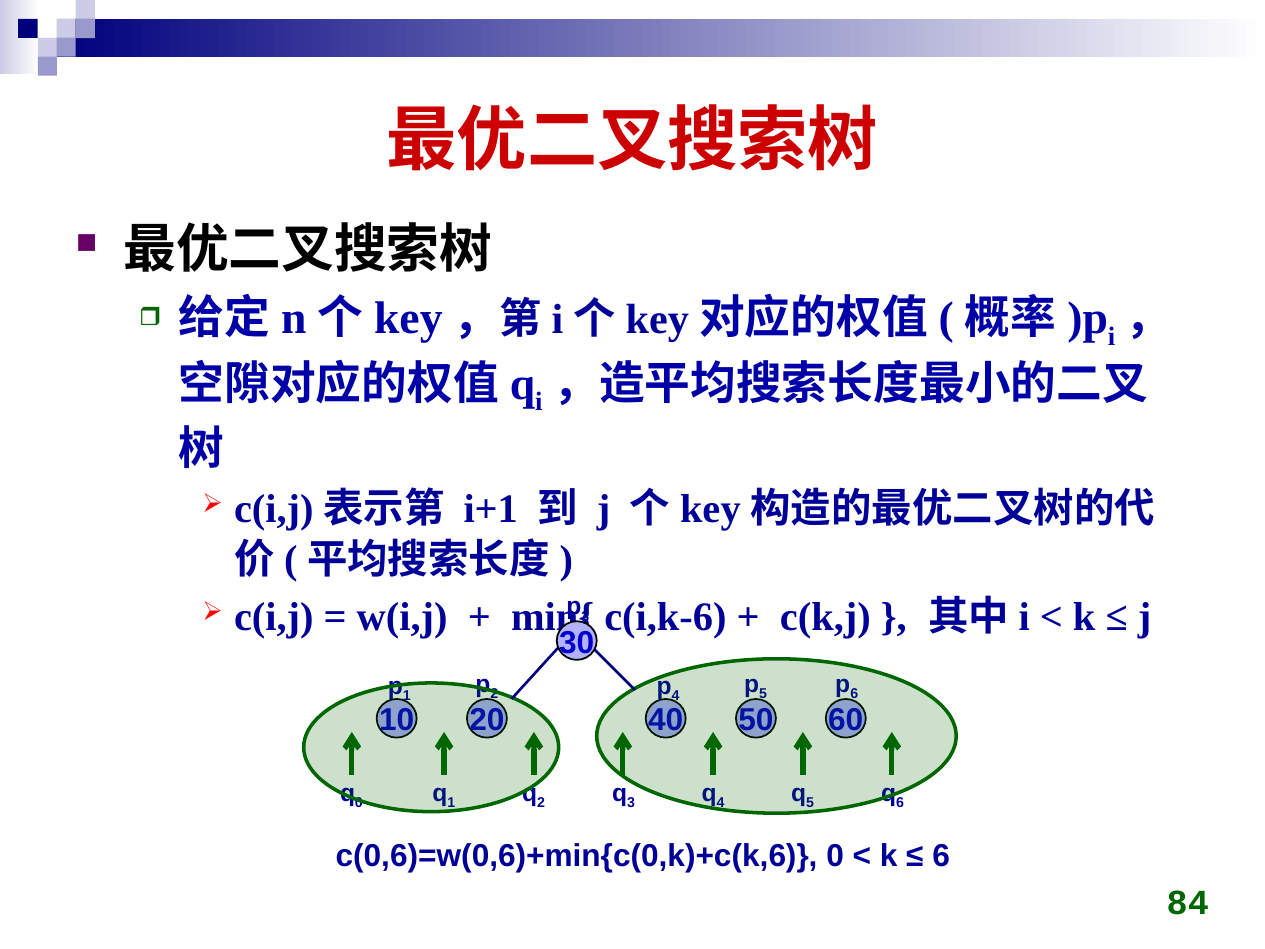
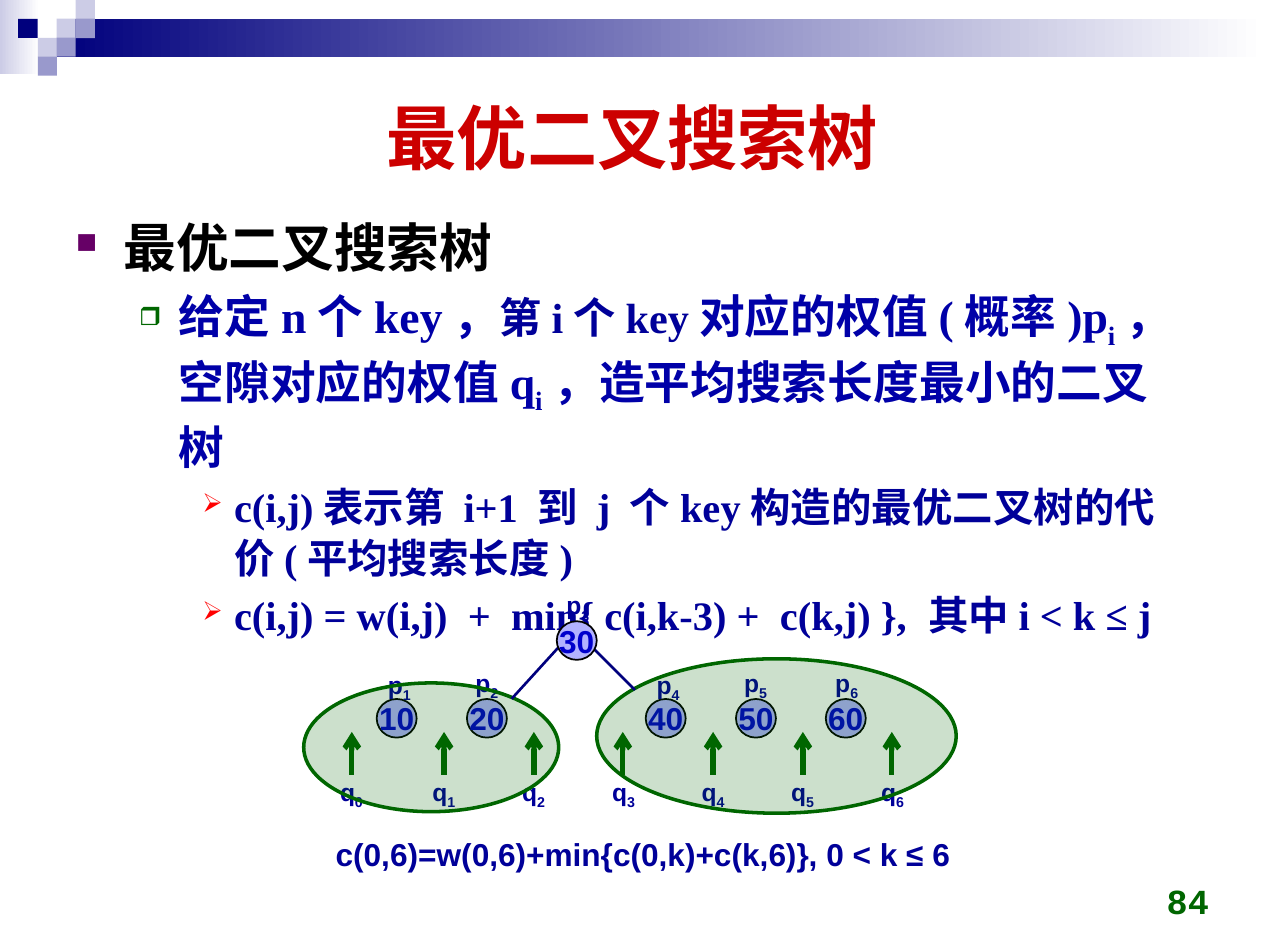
c(i,k-6: c(i,k-6 -> c(i,k-3 (665, 617)
